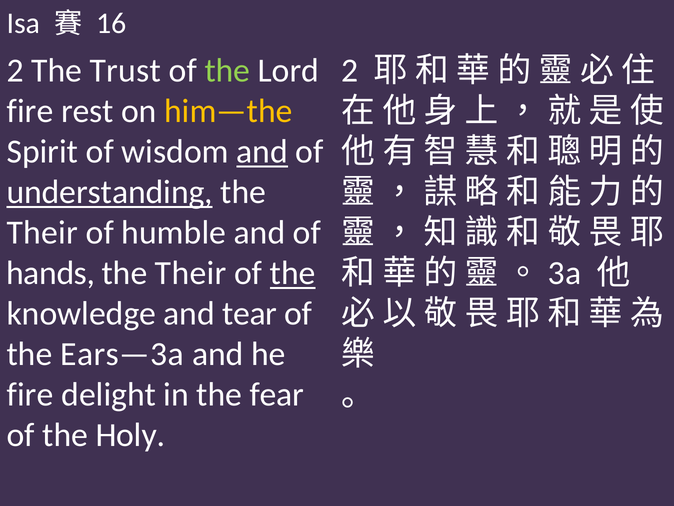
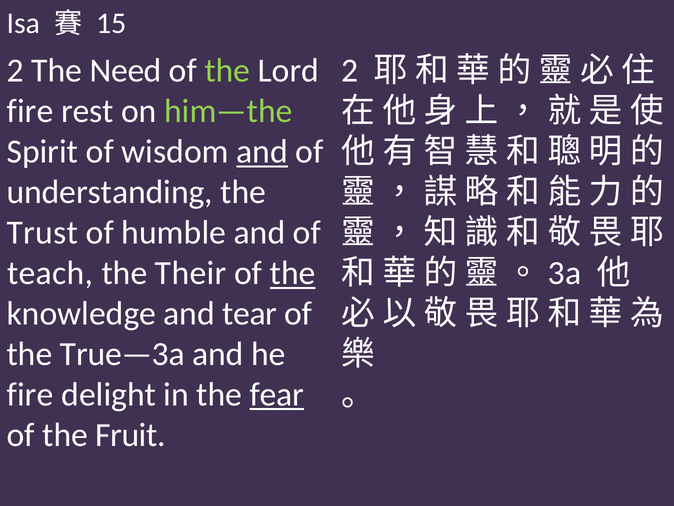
16: 16 -> 15 (111, 23)
Trust: Trust -> Need (126, 71)
him—the colour: yellow -> light green (228, 111)
understanding underline: present -> none (110, 192)
Their: Their -> Trust (42, 233)
hands: hands -> teach (50, 273)
Ears—3a: Ears—3a -> True—3a (122, 354)
fear underline: none -> present (277, 394)
Holy: Holy -> Fruit (130, 435)
